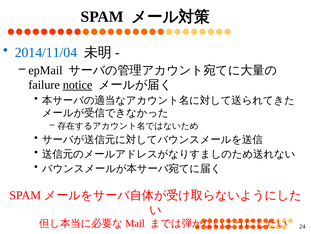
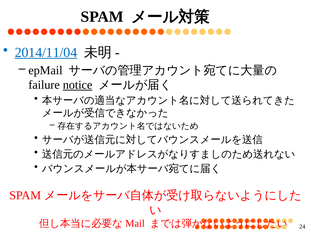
2014/11/04 underline: none -> present (46, 52)
